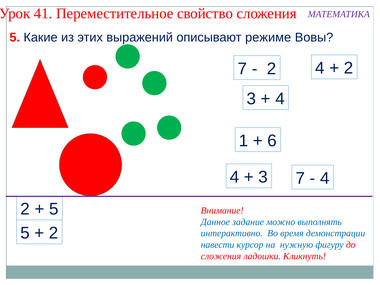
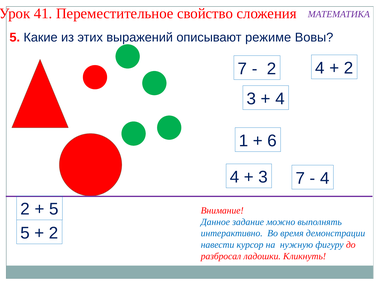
сложения: сложения -> разбросал (221, 256)
